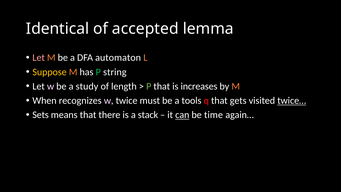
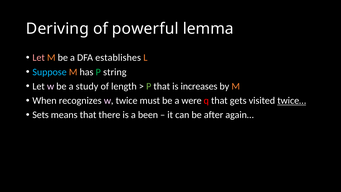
Identical: Identical -> Deriving (57, 29)
accepted: accepted -> powerful (145, 29)
automaton: automaton -> establishes (118, 58)
Suppose colour: yellow -> light blue (50, 72)
tools: tools -> were (192, 101)
stack: stack -> been (148, 115)
can underline: present -> none (182, 115)
time: time -> after (214, 115)
